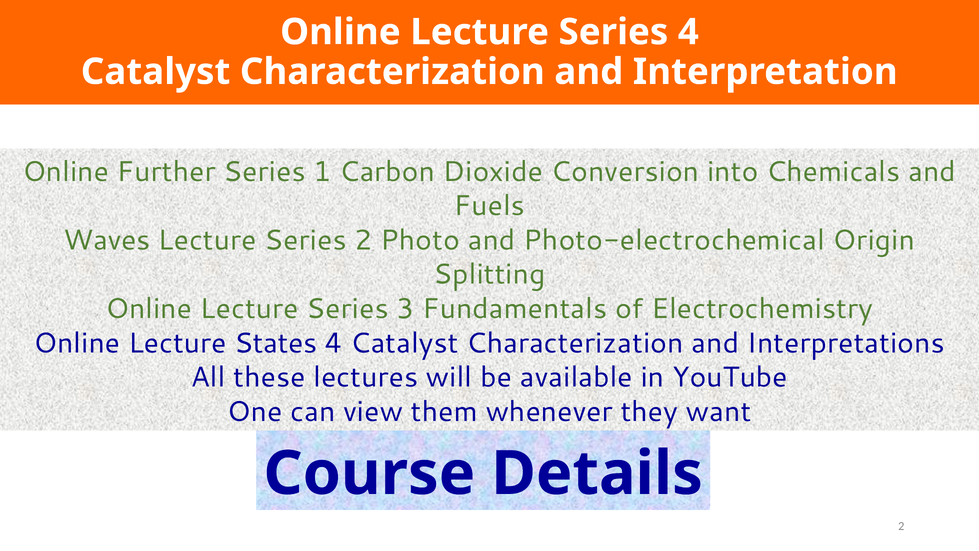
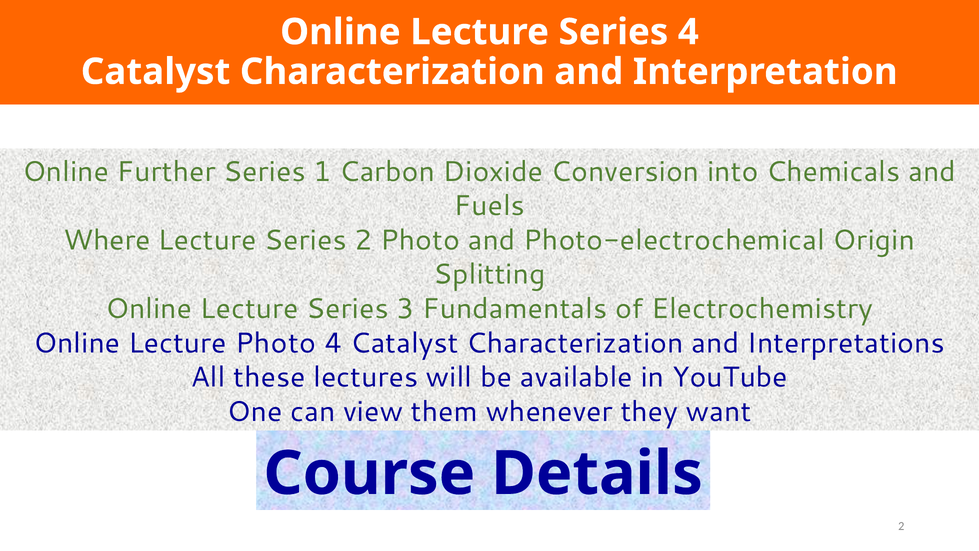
Waves: Waves -> Where (107, 240)
Lecture States: States -> Photo (276, 343)
